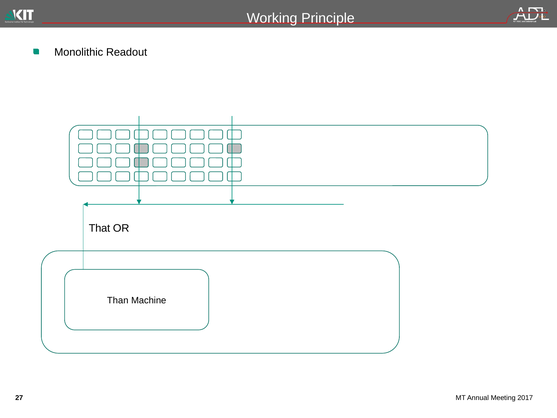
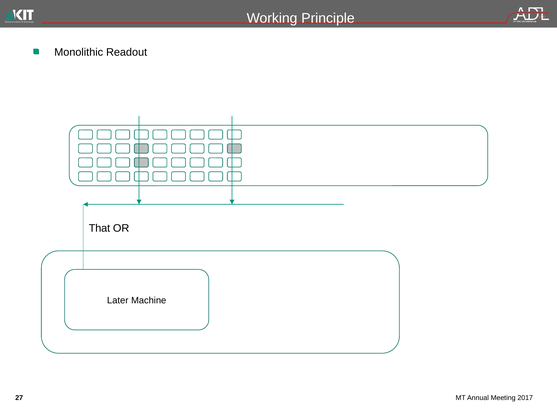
Than: Than -> Later (118, 300)
